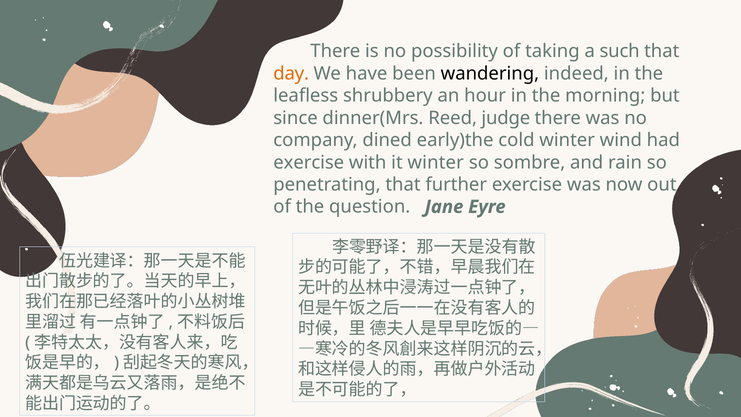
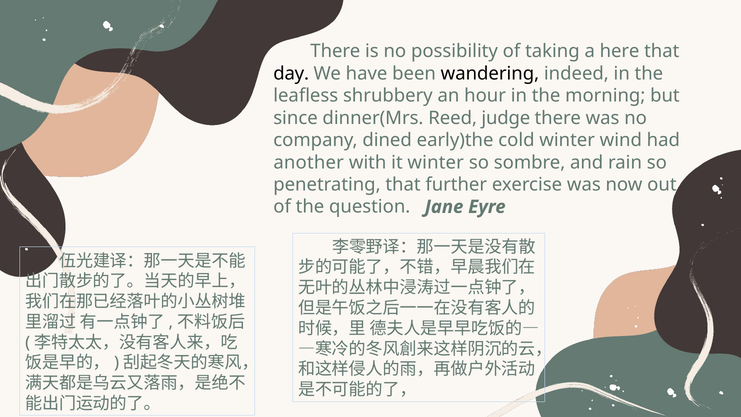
such: such -> here (620, 51)
day colour: orange -> black (291, 73)
exercise: exercise -> another (309, 162)
